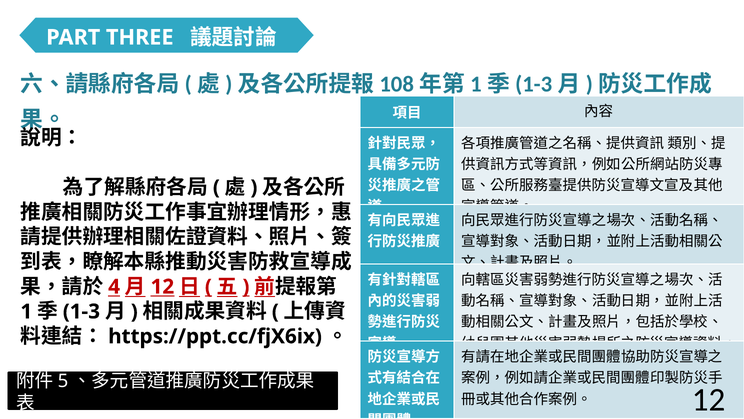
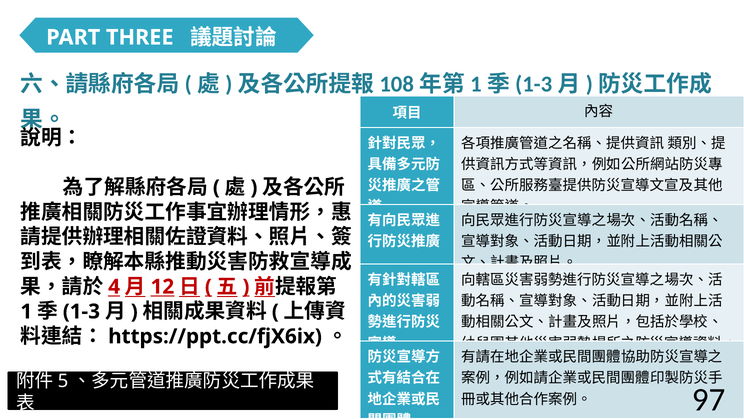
12: 12 -> 97 (709, 399)
